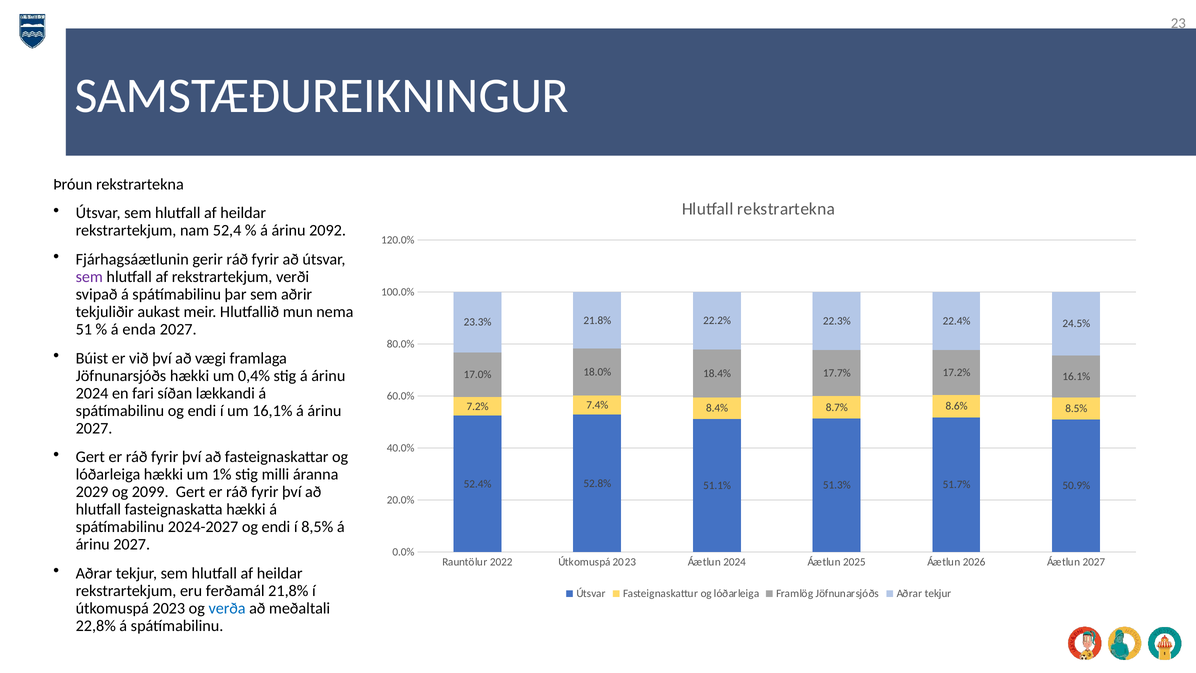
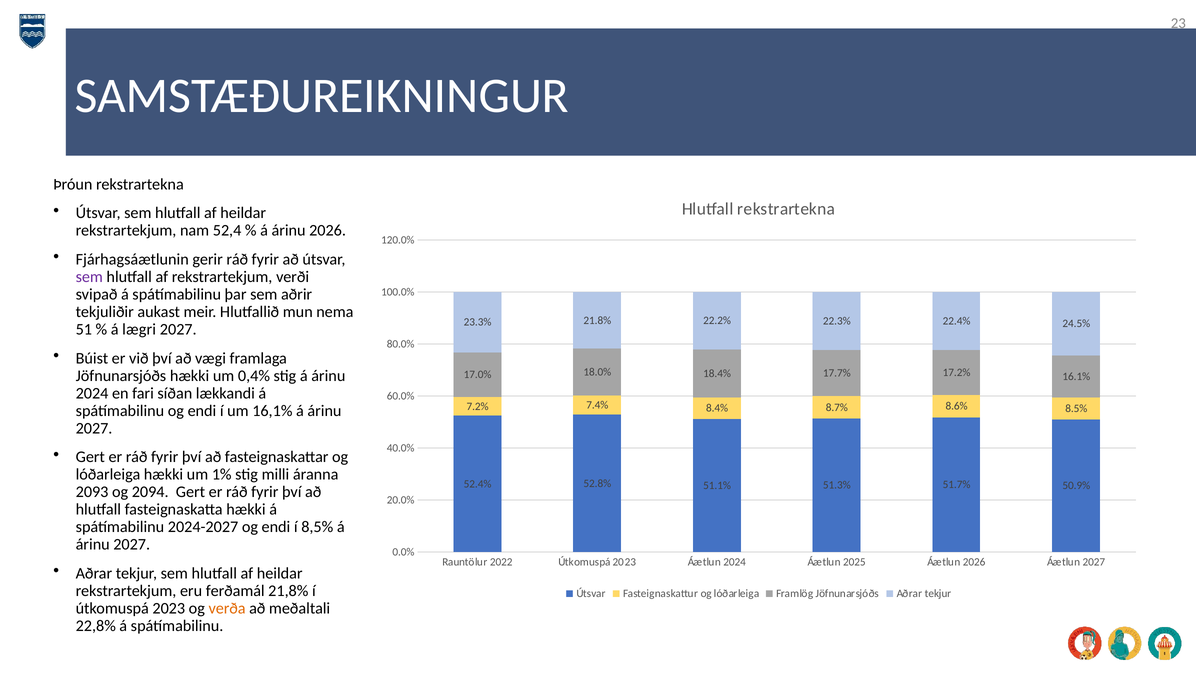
árinu 2092: 2092 -> 2026 (328, 231)
enda: enda -> lægri (139, 329)
2029: 2029 -> 2093 (92, 492)
2099: 2099 -> 2094 (150, 492)
verða colour: blue -> orange (227, 608)
